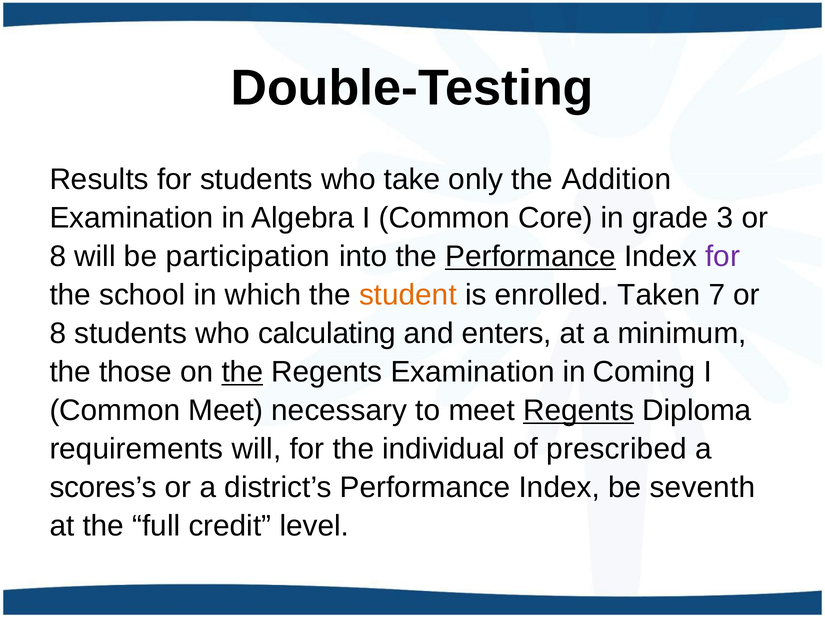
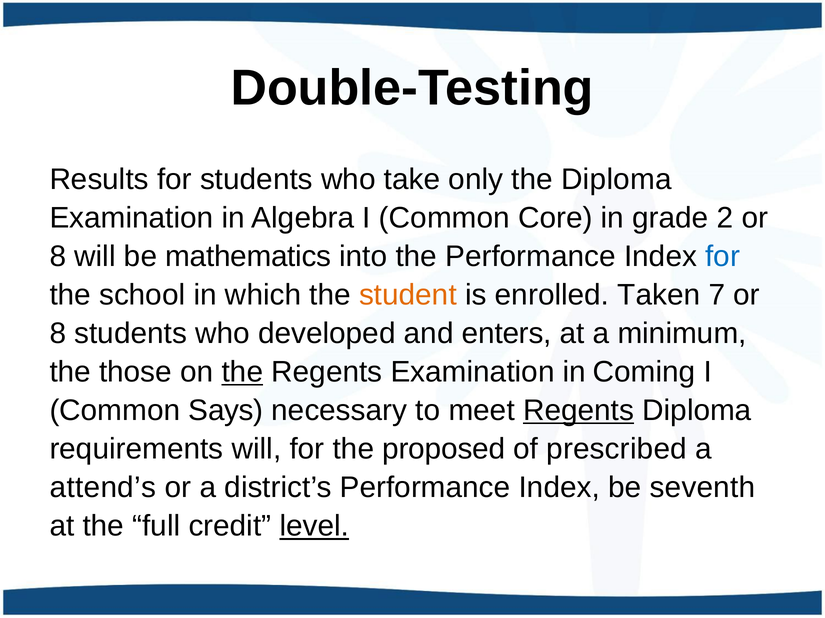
the Addition: Addition -> Diploma (616, 179)
3: 3 -> 2 (725, 218)
participation: participation -> mathematics (248, 257)
Performance underline: present -> none (530, 257)
for colour: purple -> blue (723, 257)
calculating: calculating -> developed (327, 334)
Common Meet: Meet -> Says (226, 411)
individual: individual -> proposed (444, 450)
scores’s: scores’s -> attend’s (103, 488)
level underline: none -> present (314, 527)
